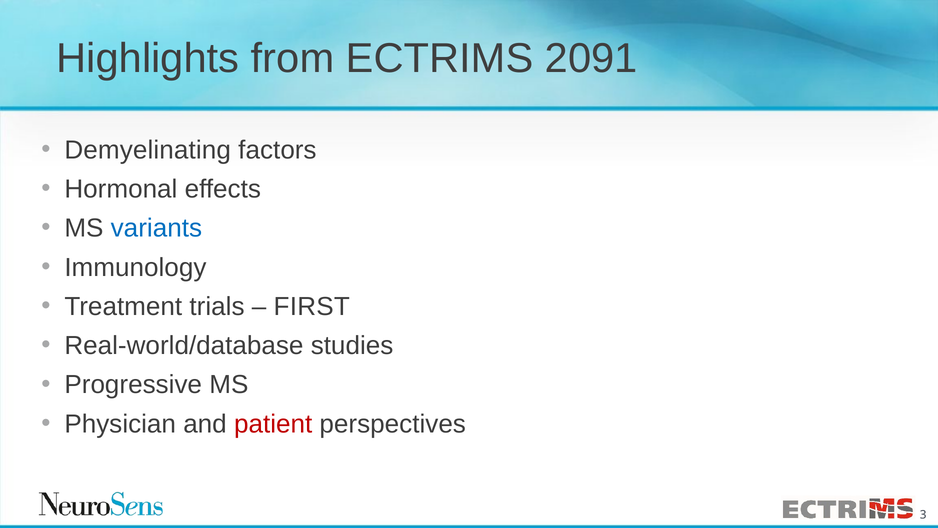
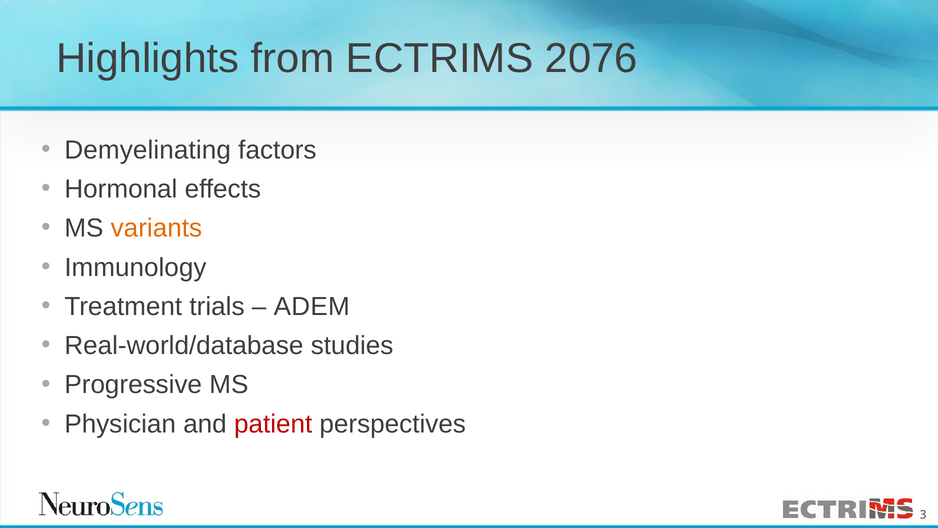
2091: 2091 -> 2076 (591, 59)
variants colour: blue -> orange (156, 228)
FIRST: FIRST -> ADEM (312, 306)
